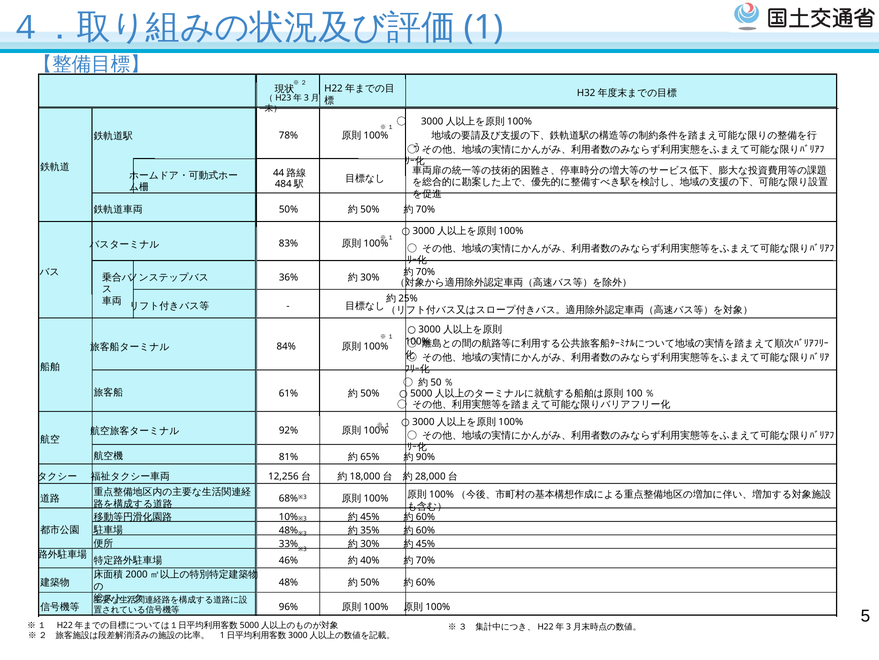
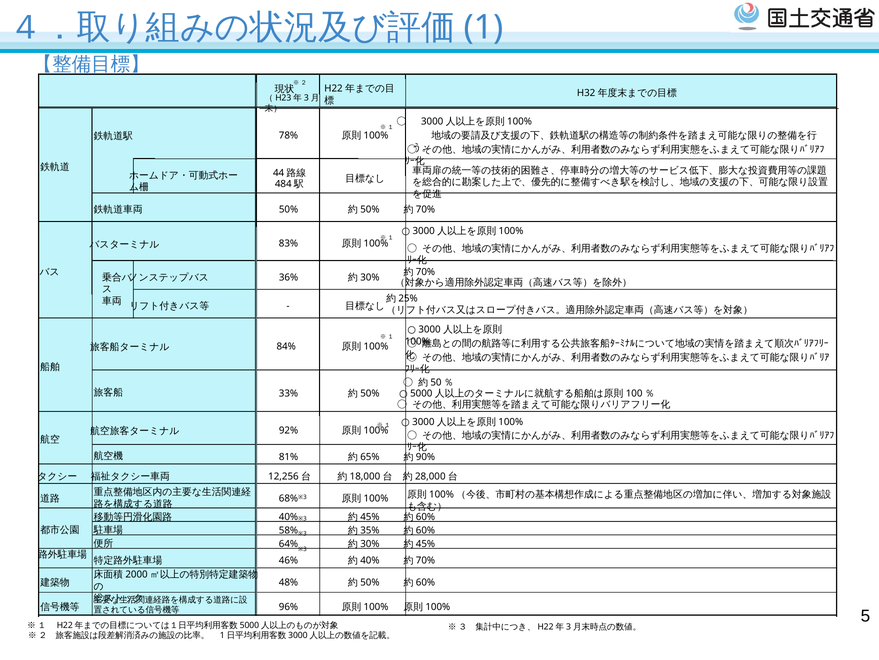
61%: 61% -> 33% (288, 393)
10%: 10% -> 40% (288, 517)
48%: 48% -> 58% (288, 530)
33%: 33% -> 64% (288, 543)
